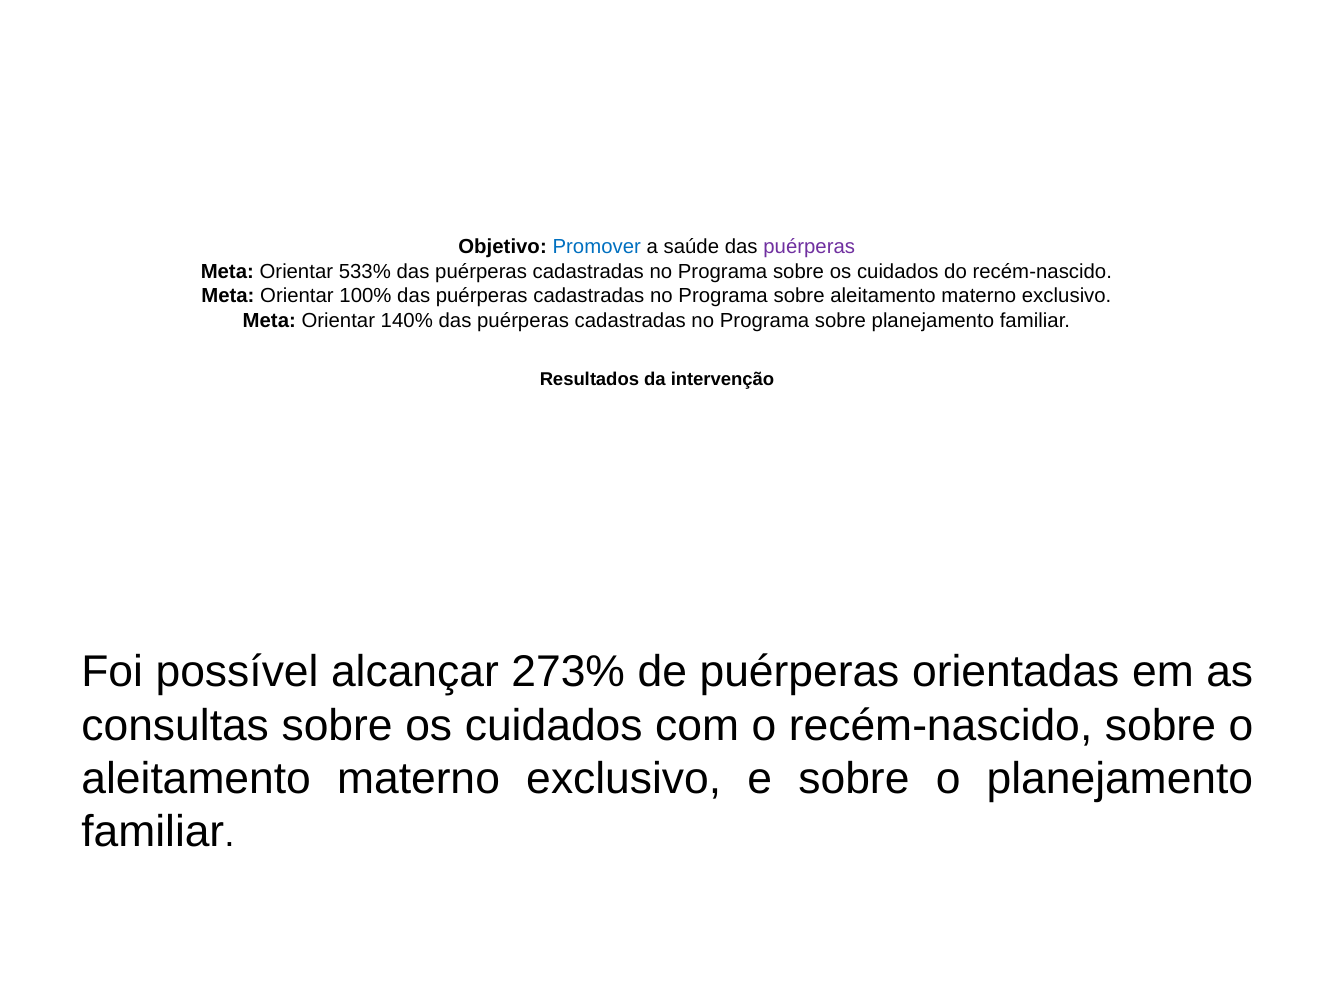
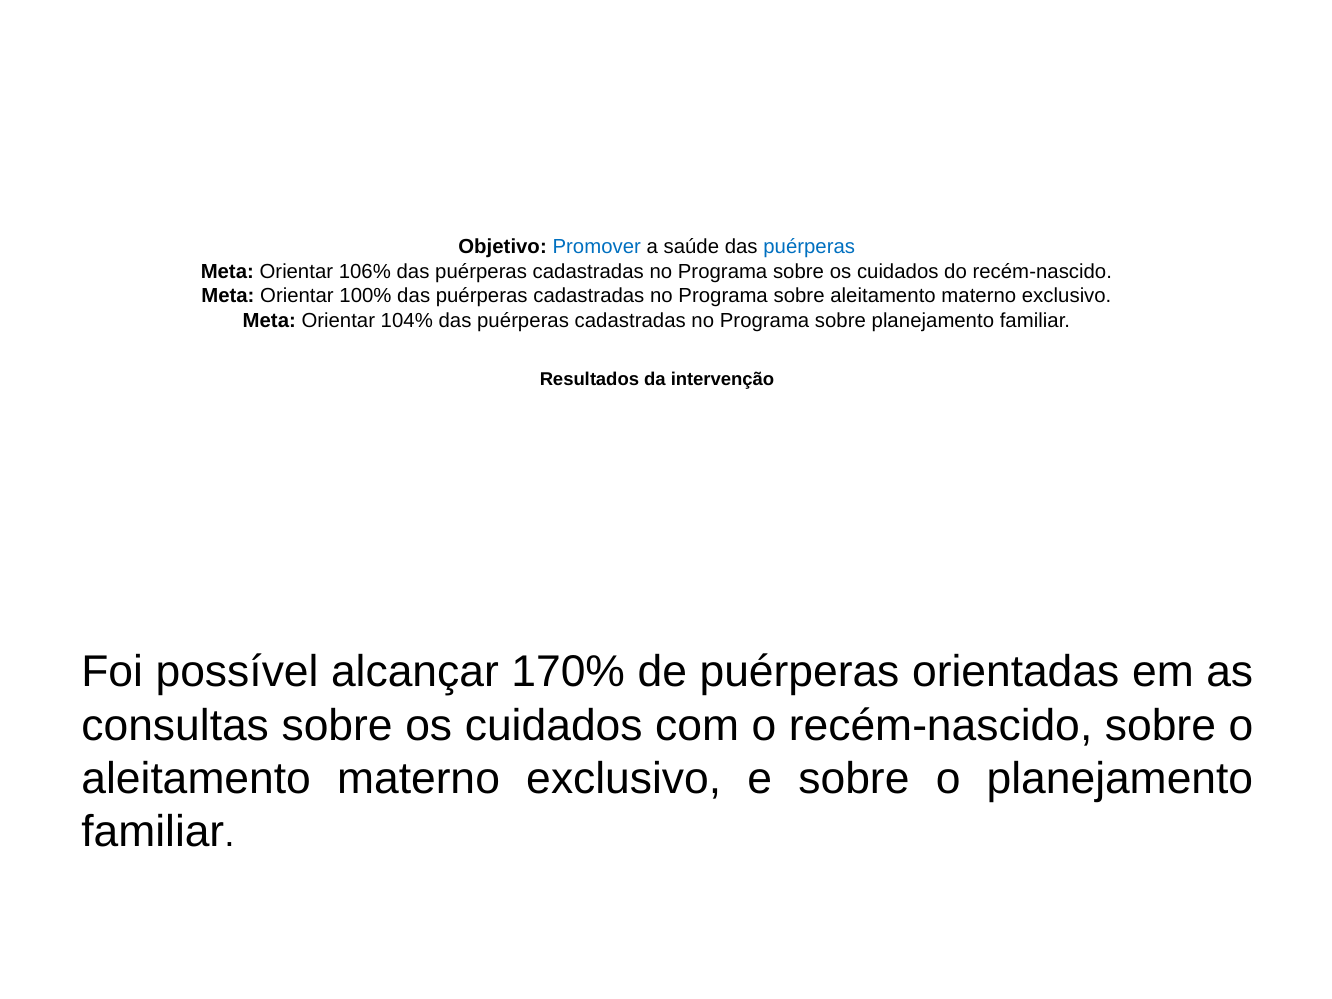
puérperas colour: purple -> blue (809, 247)
533%: 533% -> 106% (365, 271)
140%: 140% -> 104% (407, 320)
273%: 273% -> 170% (568, 672)
